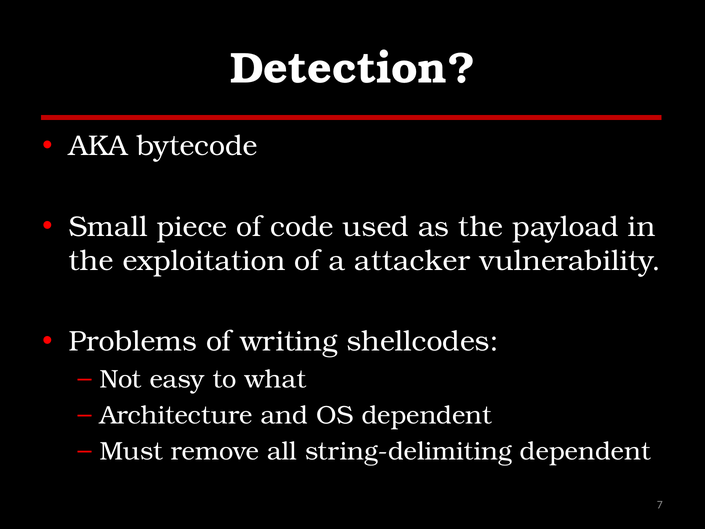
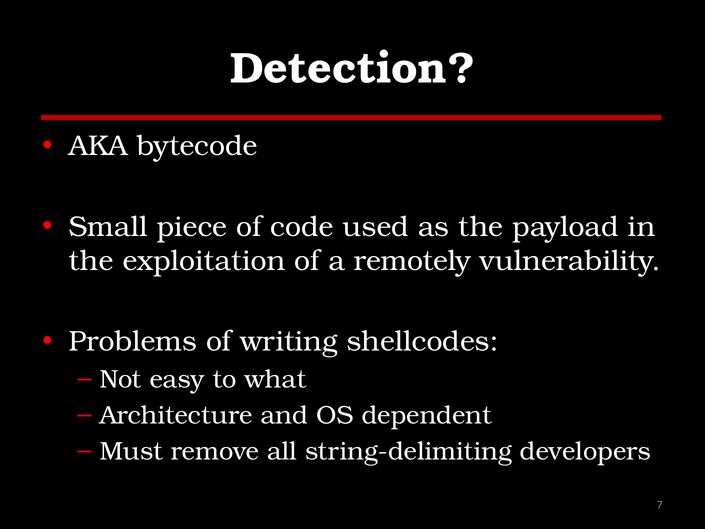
attacker: attacker -> remotely (413, 261)
string-delimiting dependent: dependent -> developers (585, 451)
